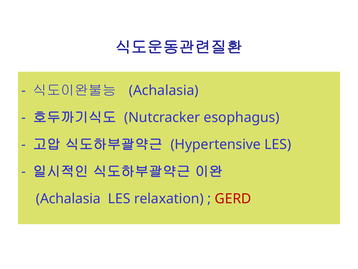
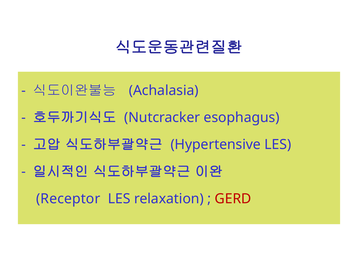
Achalasia: Achalasia -> Receptor (68, 198)
